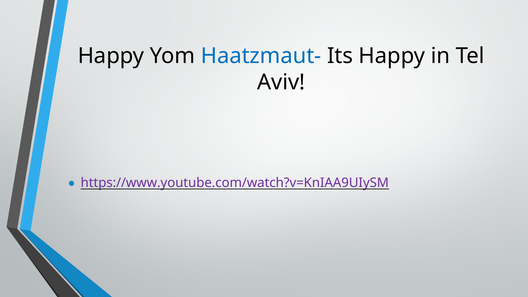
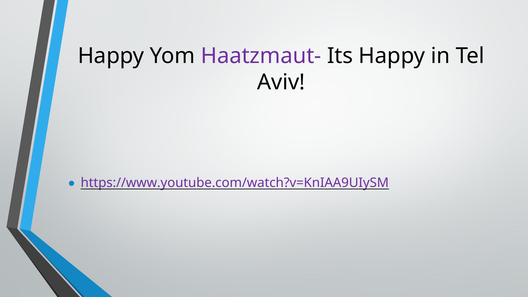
Haatzmaut- colour: blue -> purple (261, 56)
